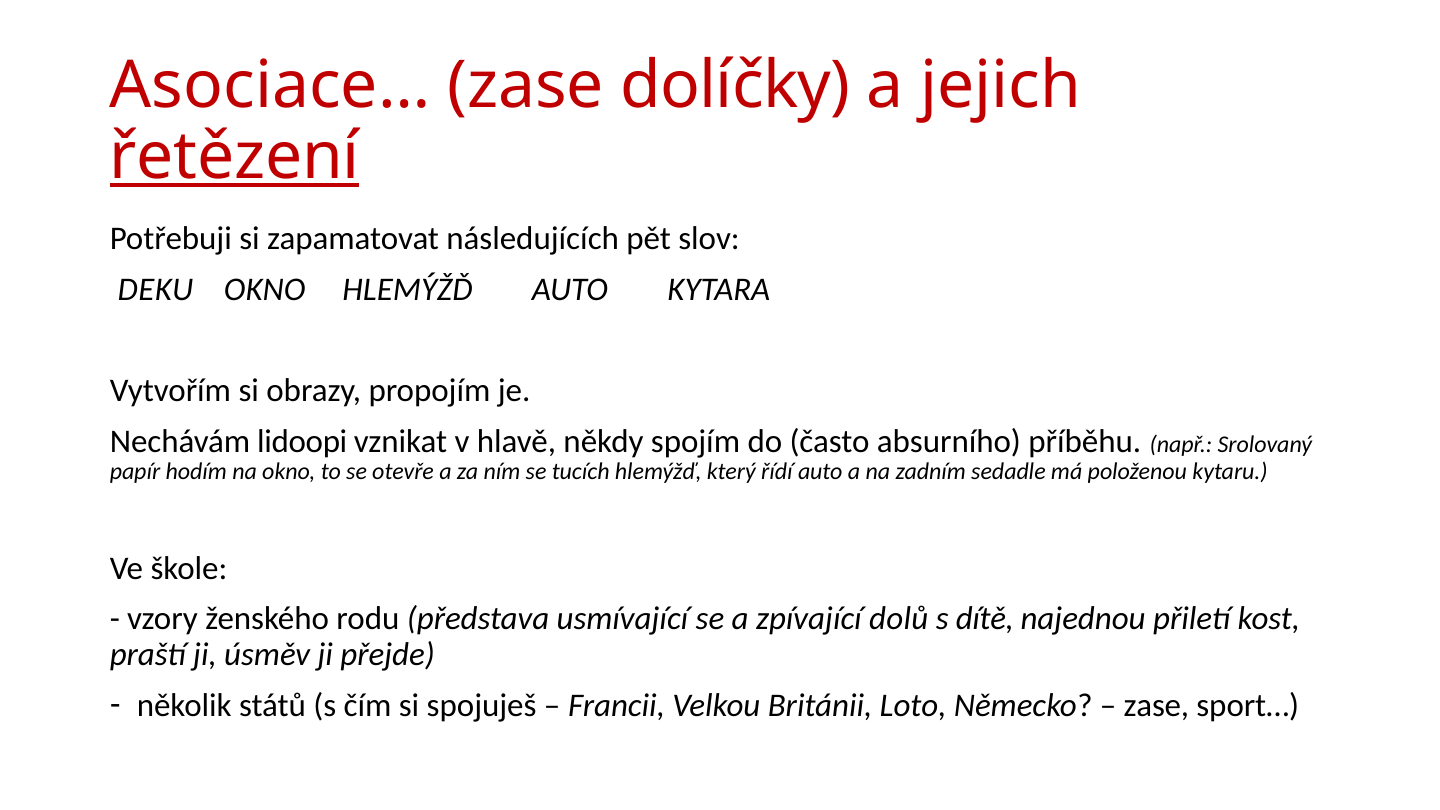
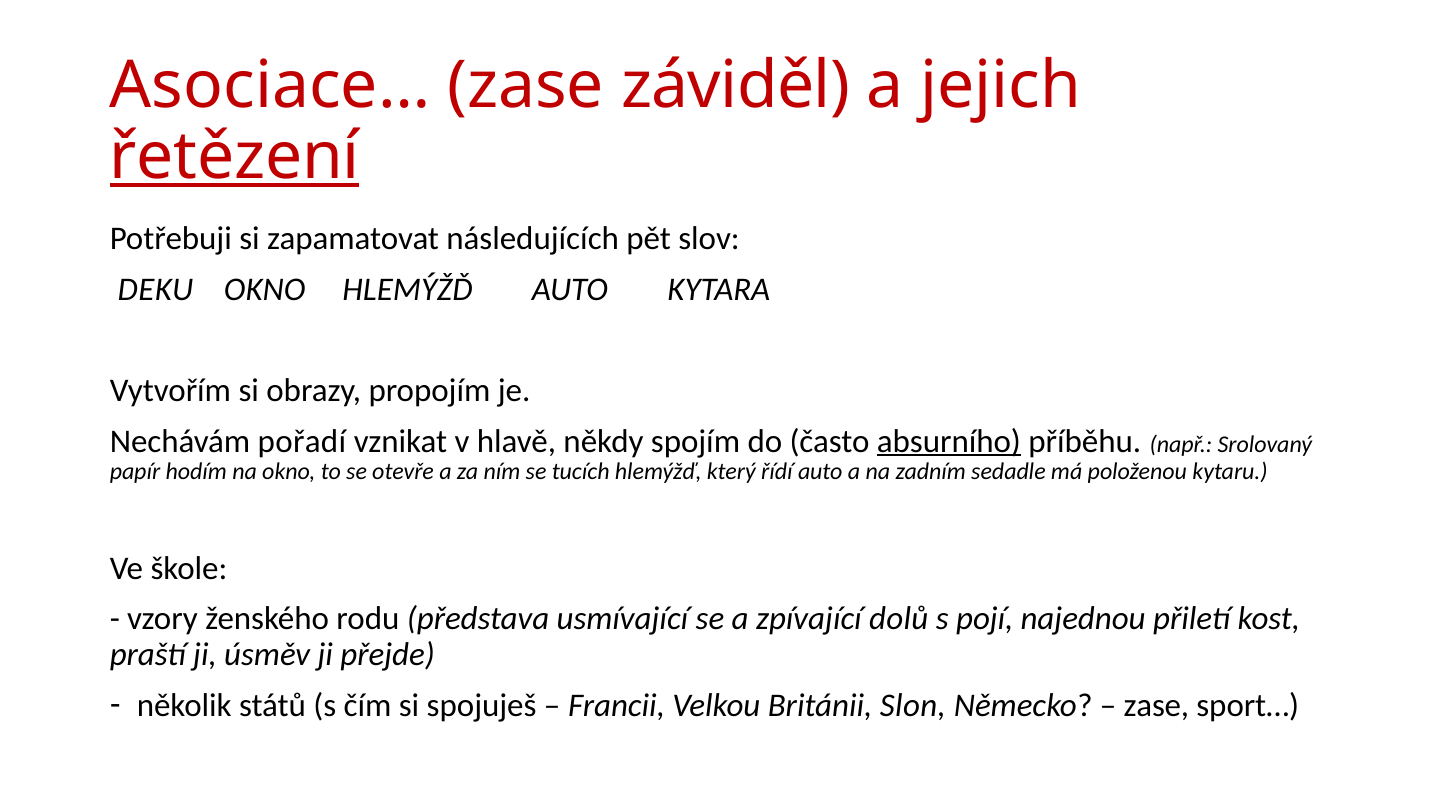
dolíčky: dolíčky -> záviděl (736, 85)
lidoopi: lidoopi -> pořadí (302, 441)
absurního underline: none -> present (949, 441)
dítě: dítě -> pojí (985, 619)
Loto: Loto -> Slon (913, 705)
